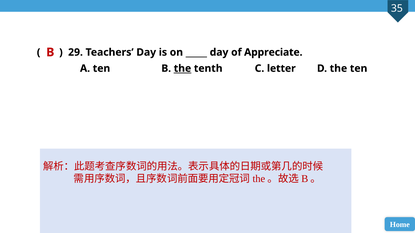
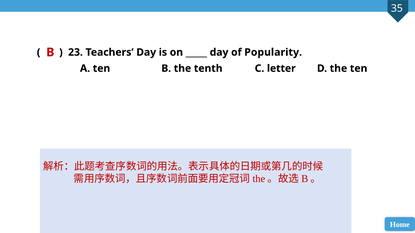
29: 29 -> 23 (76, 52)
Appreciate: Appreciate -> Popularity (273, 52)
the underline: present -> none (182, 69)
